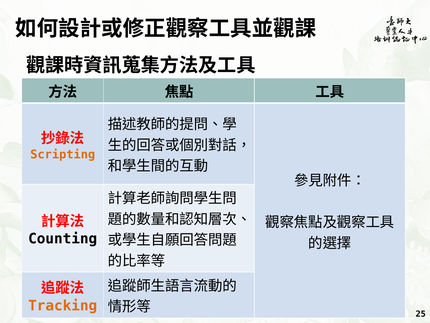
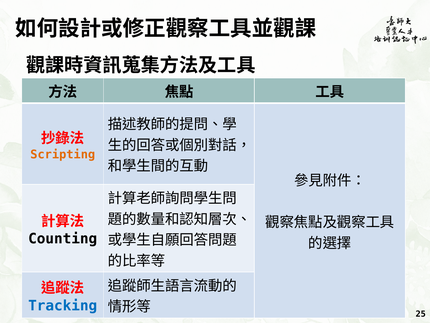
Tracking colour: orange -> blue (63, 305)
